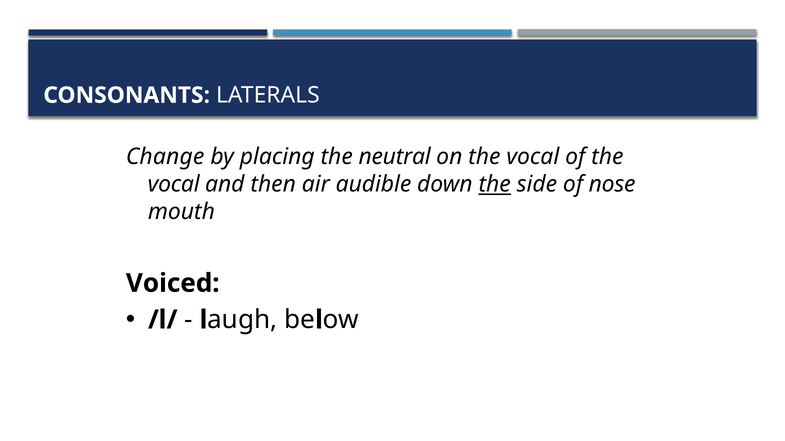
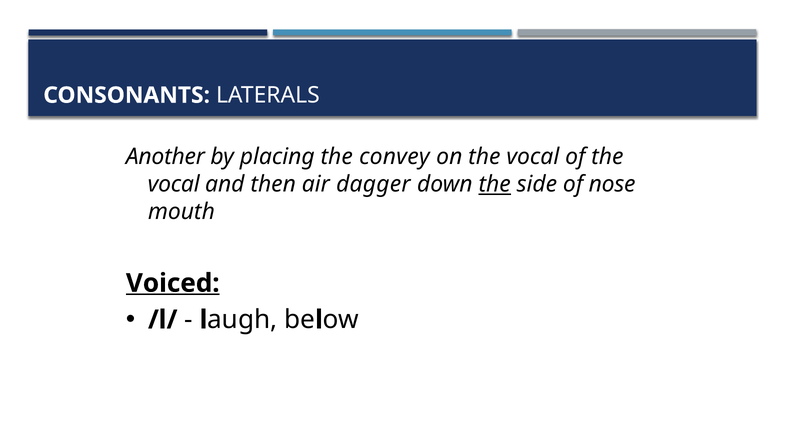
Change: Change -> Another (165, 157)
neutral: neutral -> convey (394, 157)
audible: audible -> dagger (373, 185)
Voiced underline: none -> present (173, 284)
